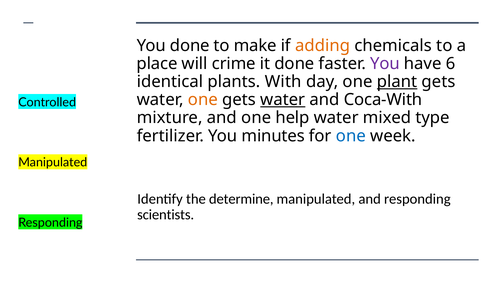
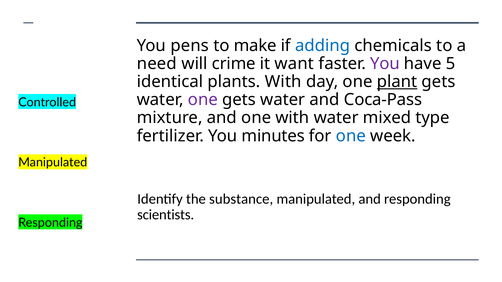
You done: done -> pens (190, 46)
adding colour: orange -> blue (323, 46)
place: place -> need (157, 64)
it done: done -> want (294, 64)
6: 6 -> 5 (451, 64)
one colour: orange -> purple (203, 100)
water underline: present -> none (283, 100)
Coca-With: Coca-With -> Coca-Pass (383, 100)
one help: help -> with (292, 118)
determine: determine -> substance (241, 199)
